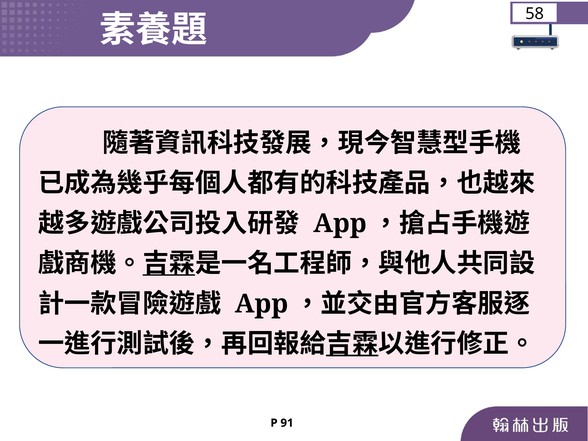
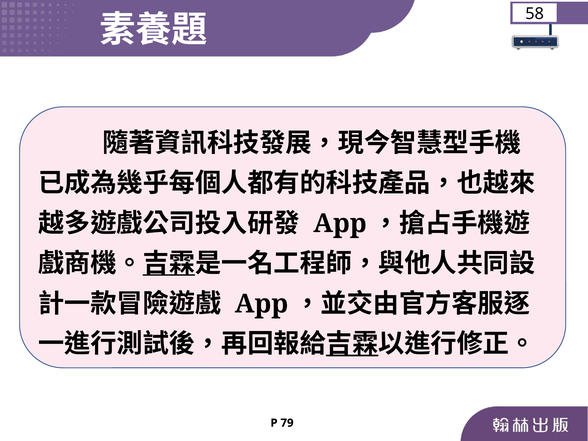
91: 91 -> 79 (287, 423)
